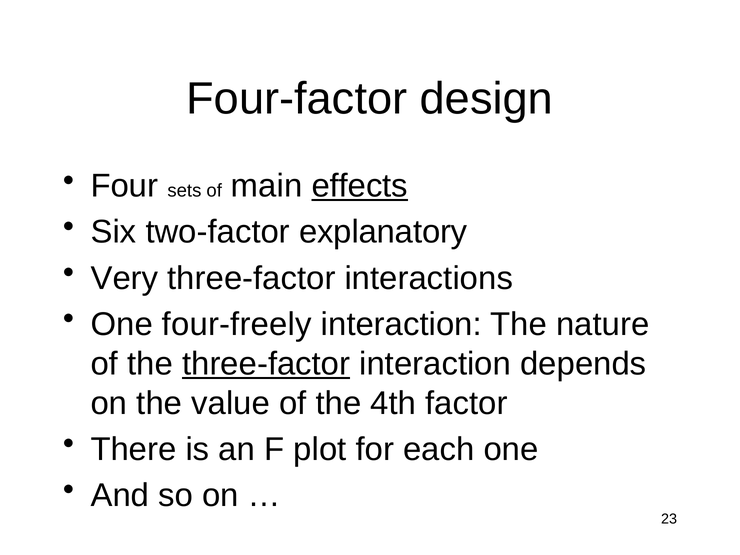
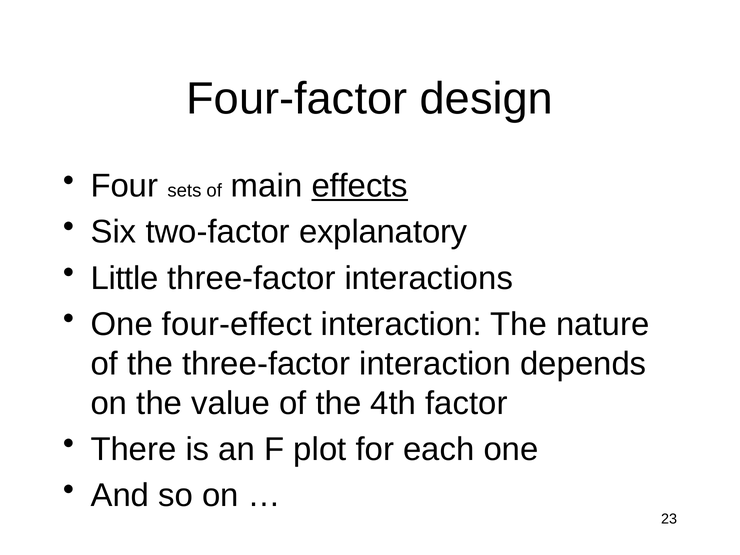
Very: Very -> Little (125, 278)
four-freely: four-freely -> four-effect (237, 324)
three-factor underline: present -> none (266, 364)
